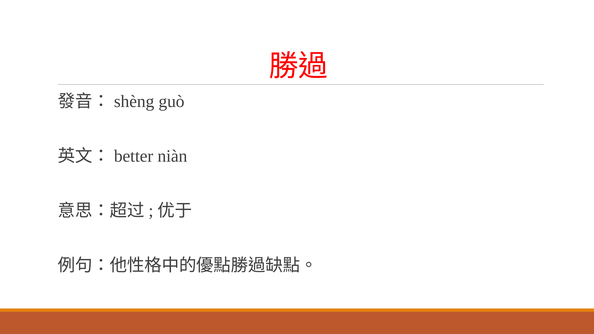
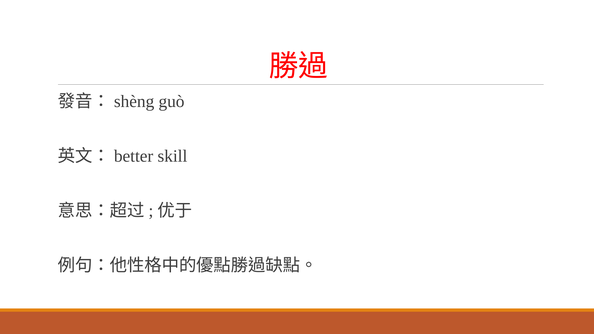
niàn: niàn -> skill (172, 156)
